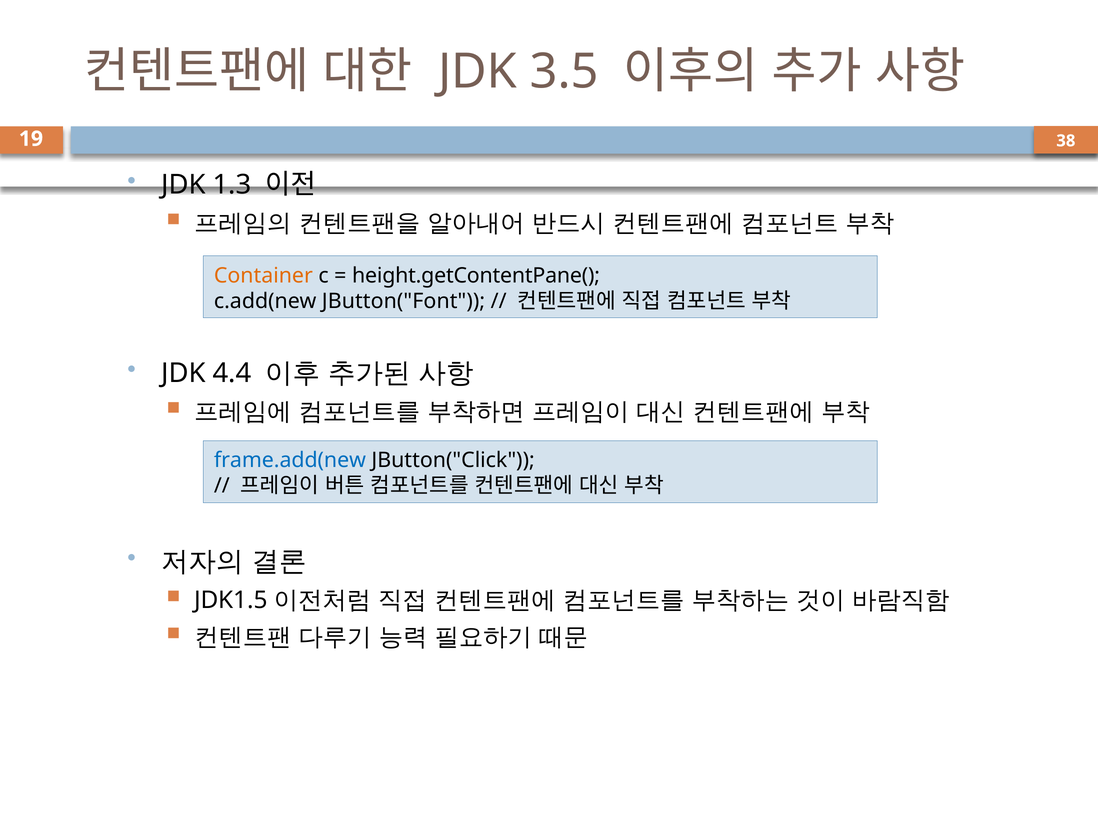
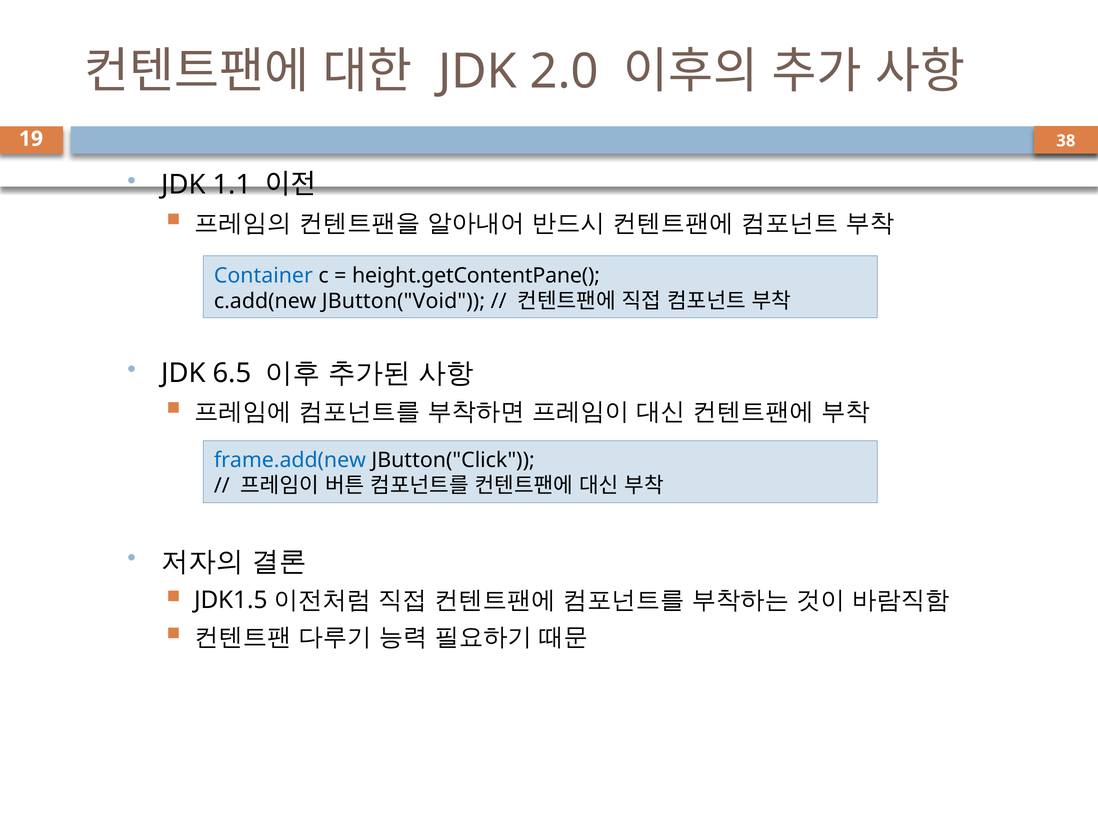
3.5: 3.5 -> 2.0 (564, 72)
1.3: 1.3 -> 1.1 (232, 185)
Container colour: orange -> blue (263, 276)
JButton("Font: JButton("Font -> JButton("Void (403, 301)
4.4: 4.4 -> 6.5 (232, 373)
